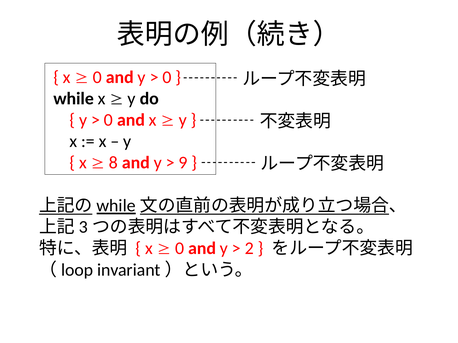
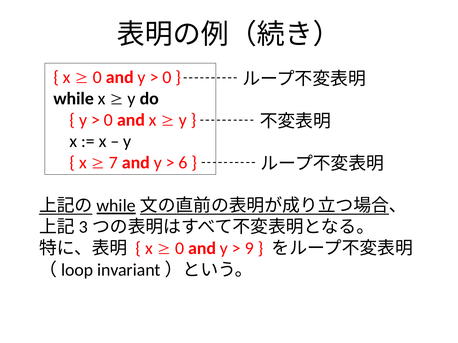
8: 8 -> 7 (113, 163)
9: 9 -> 6 (183, 163)
2: 2 -> 9 (249, 249)
